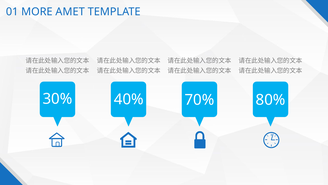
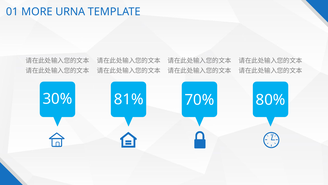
AMET: AMET -> URNA (70, 12)
40%: 40% -> 81% (129, 99)
